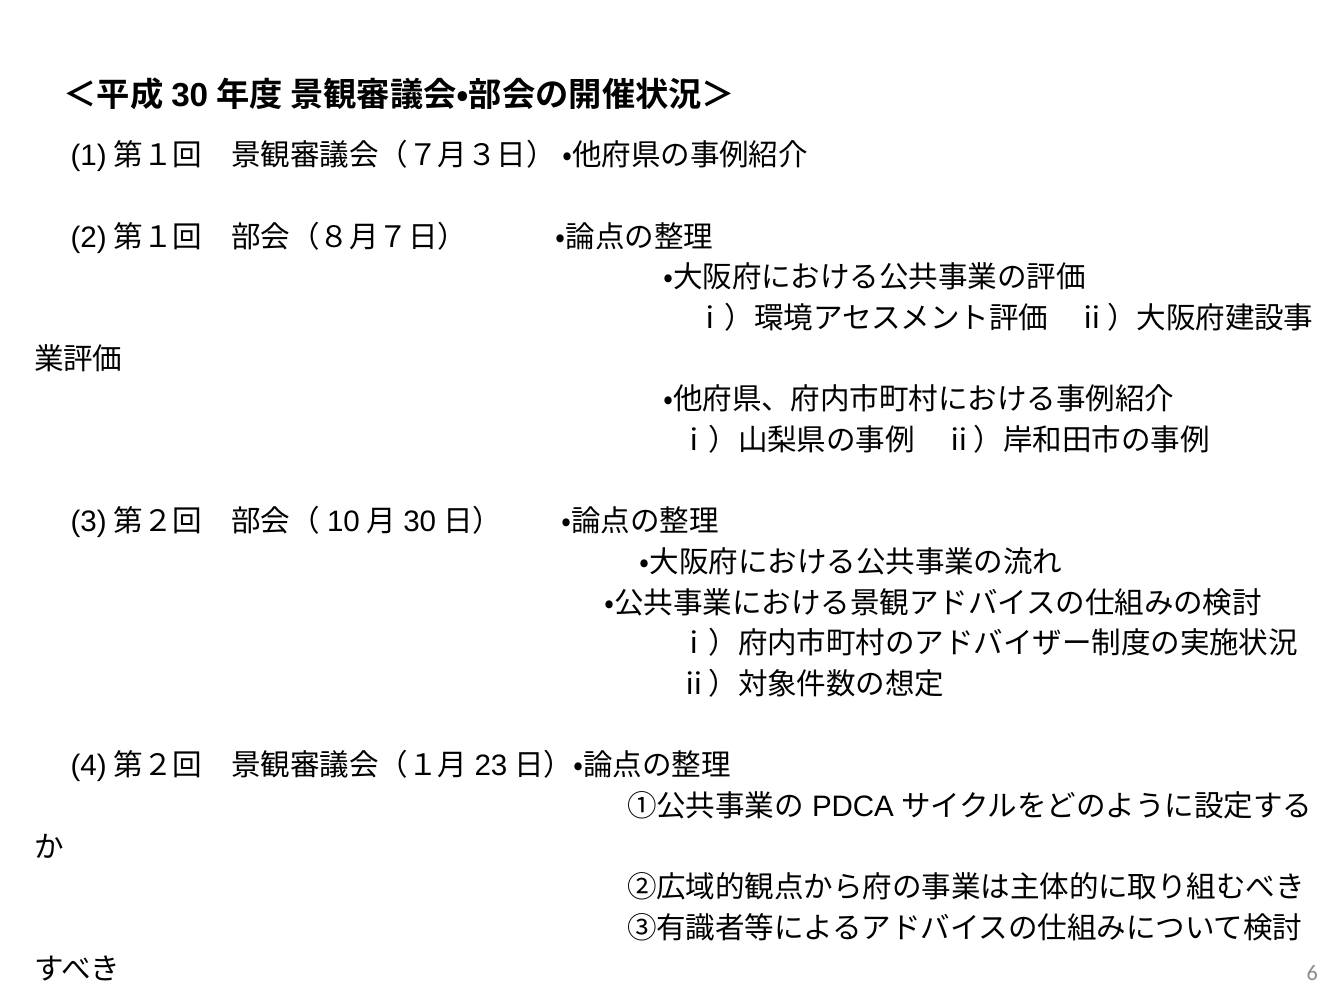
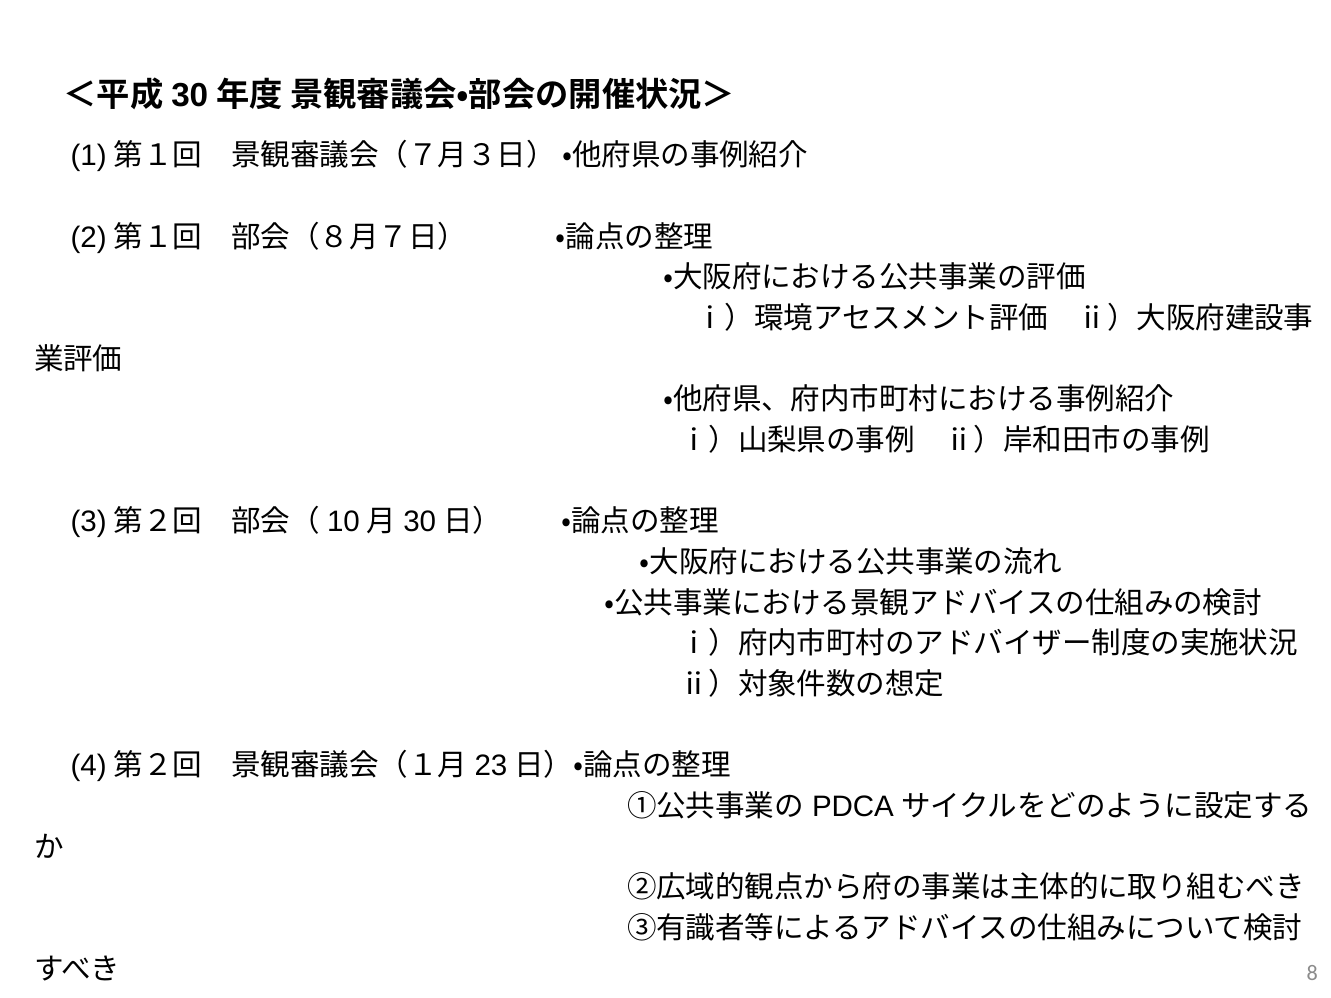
6: 6 -> 8 (1312, 973)
